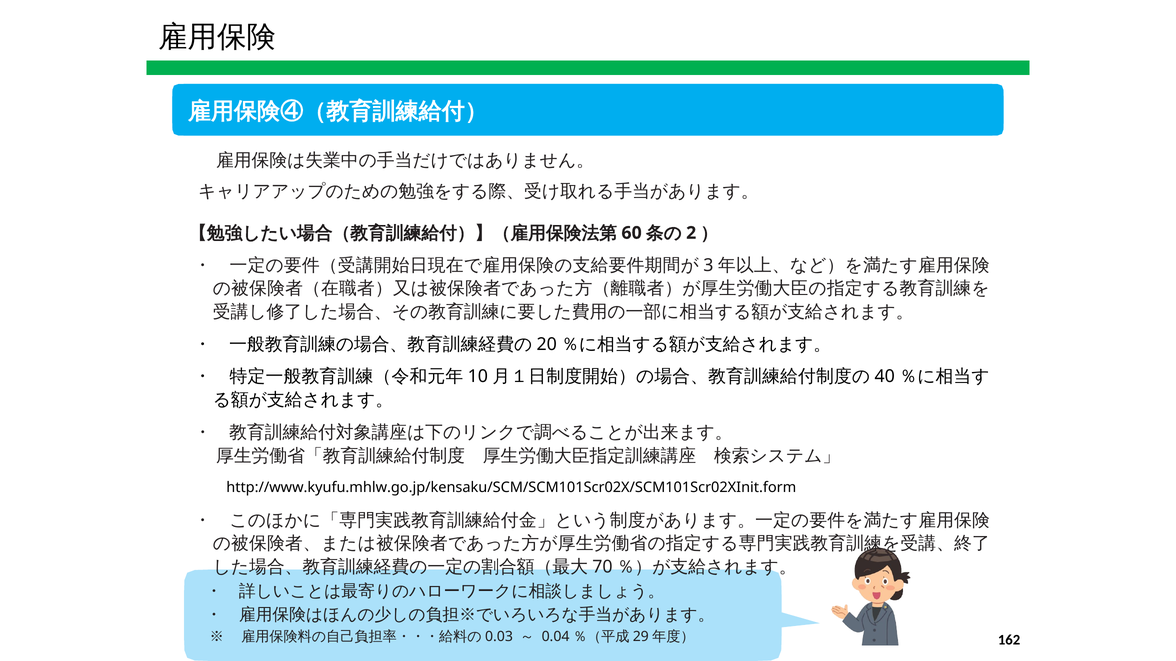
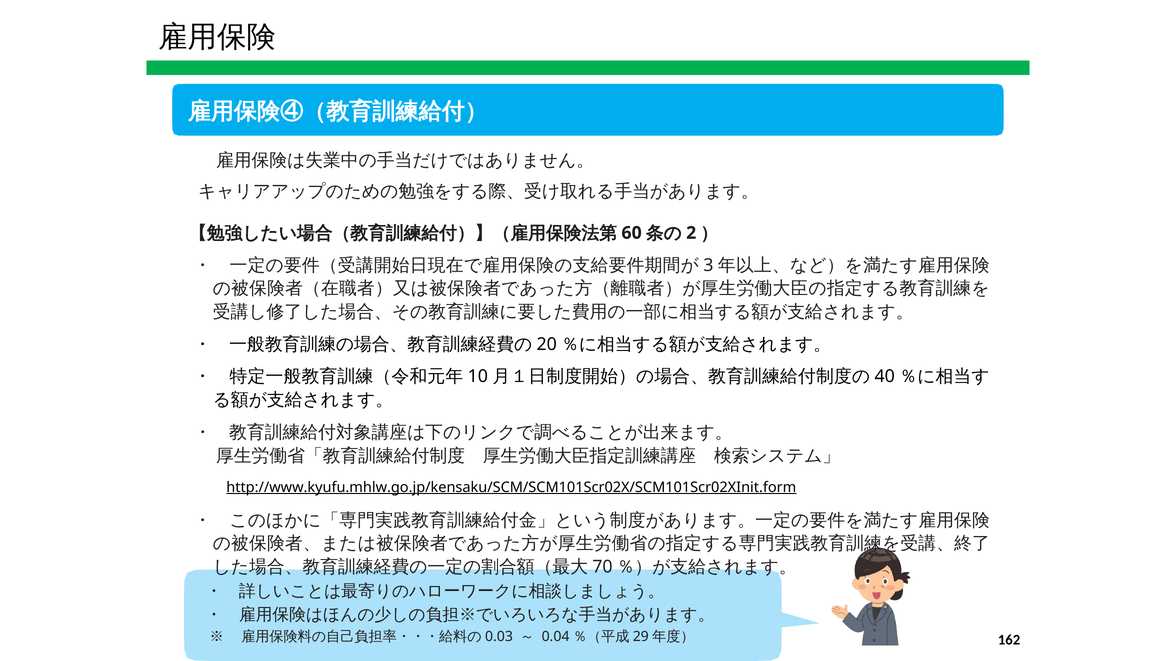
http://www.kyufu.mhlw.go.jp/kensaku/SCM/SCM101Scr02X/SCM101Scr02XInit.form underline: none -> present (511, 488)
